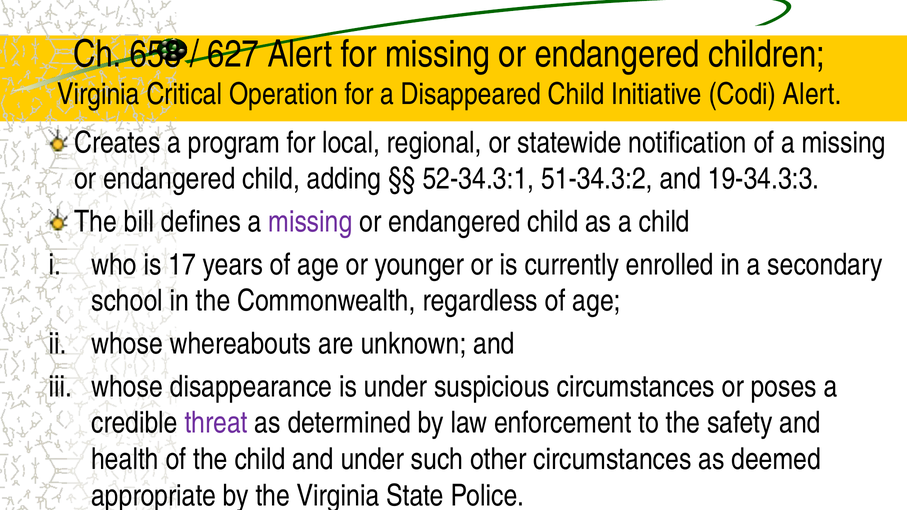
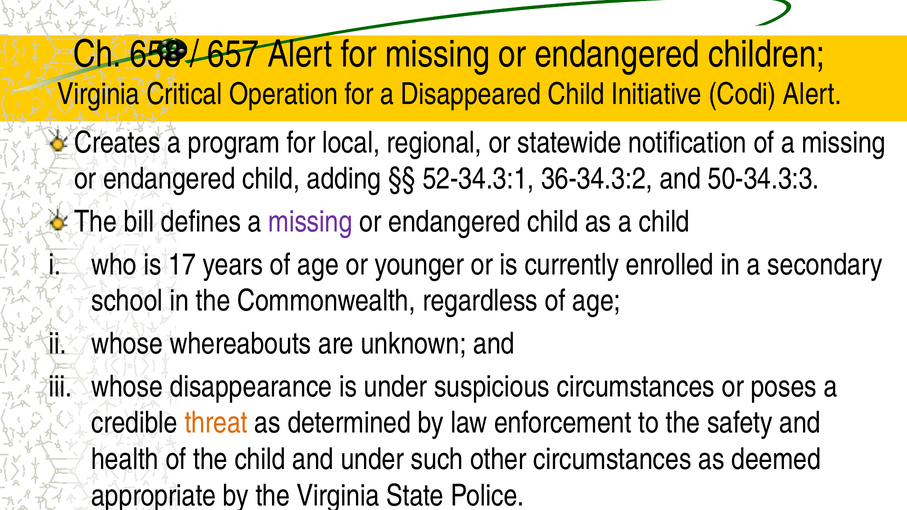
627: 627 -> 657 (233, 54)
51-34.3:2: 51-34.3:2 -> 36-34.3:2 (597, 179)
19-34.3:3: 19-34.3:3 -> 50-34.3:3 (764, 179)
threat colour: purple -> orange (216, 423)
